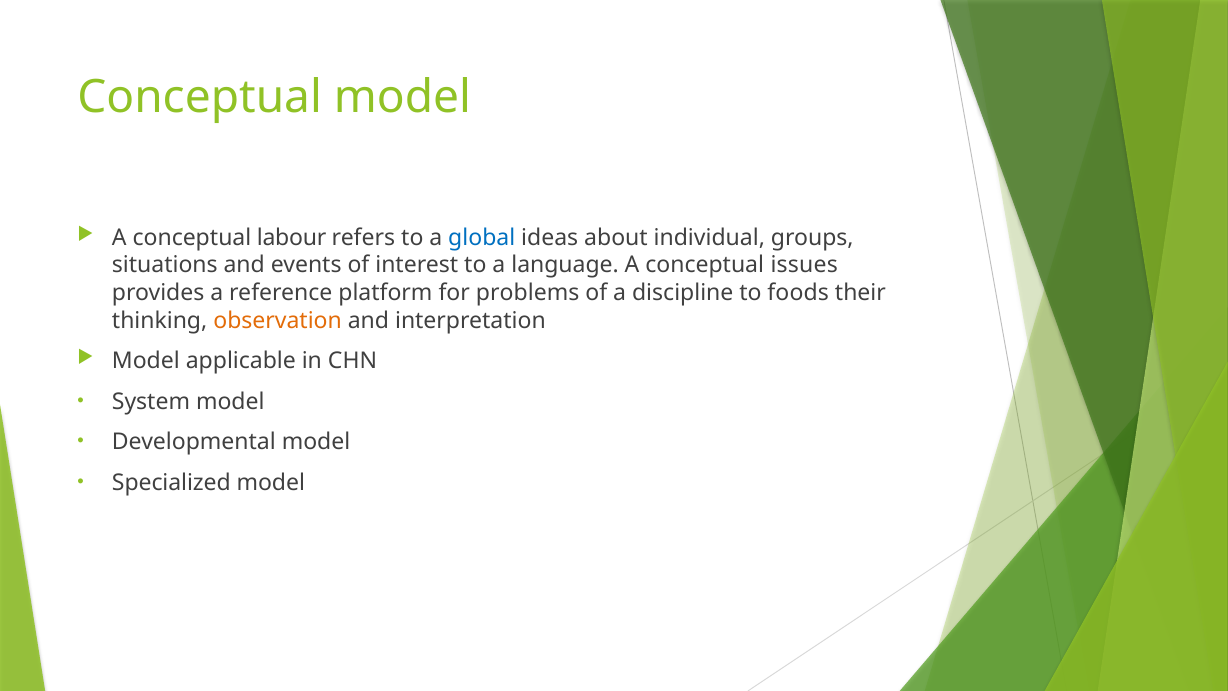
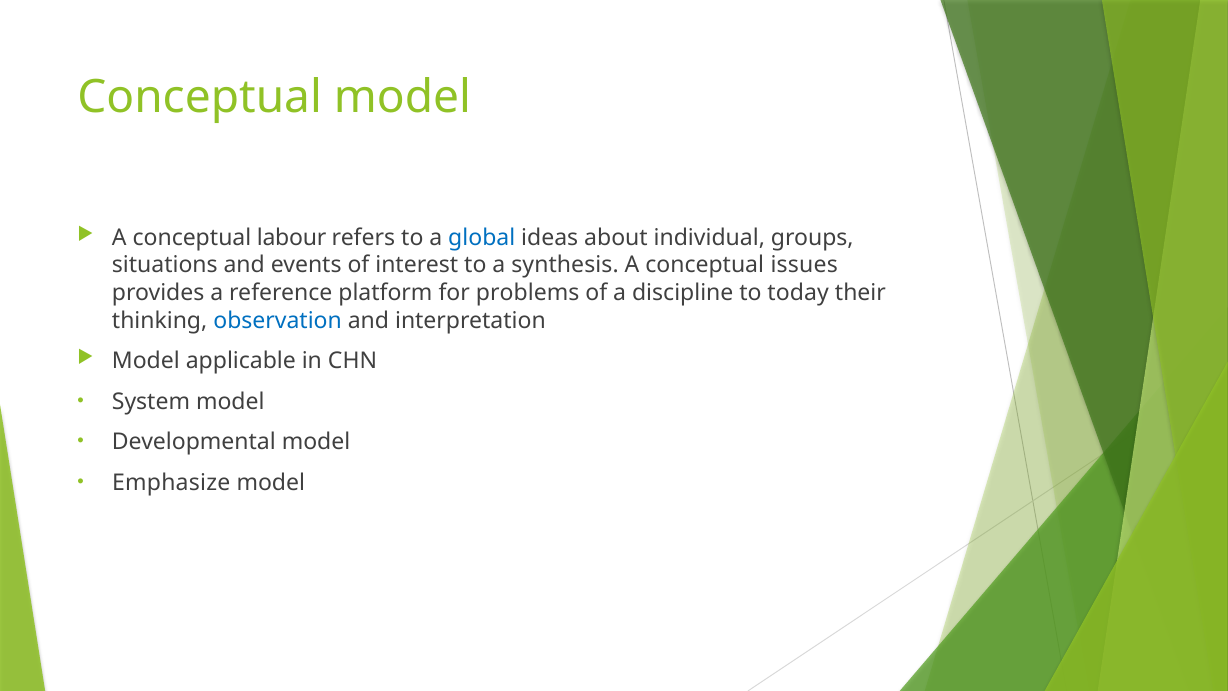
language: language -> synthesis (565, 265)
foods: foods -> today (798, 293)
observation colour: orange -> blue (278, 321)
Specialized: Specialized -> Emphasize (171, 482)
